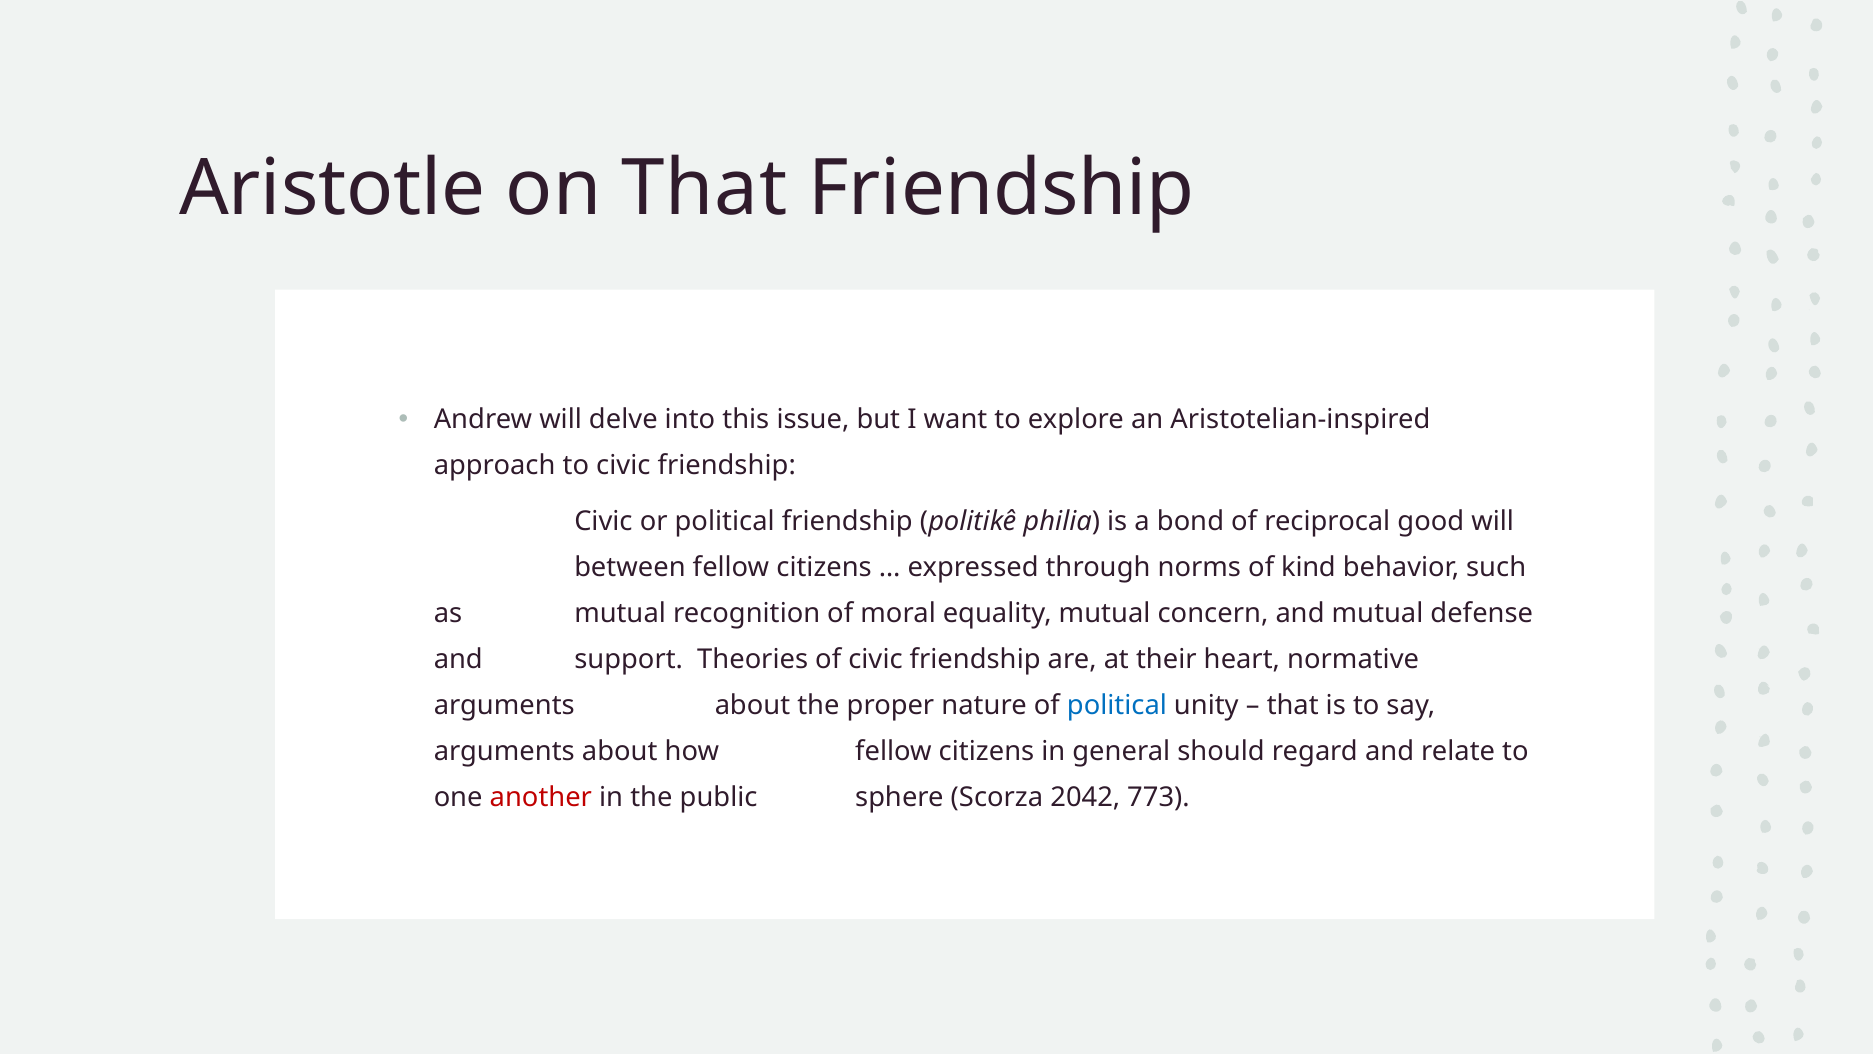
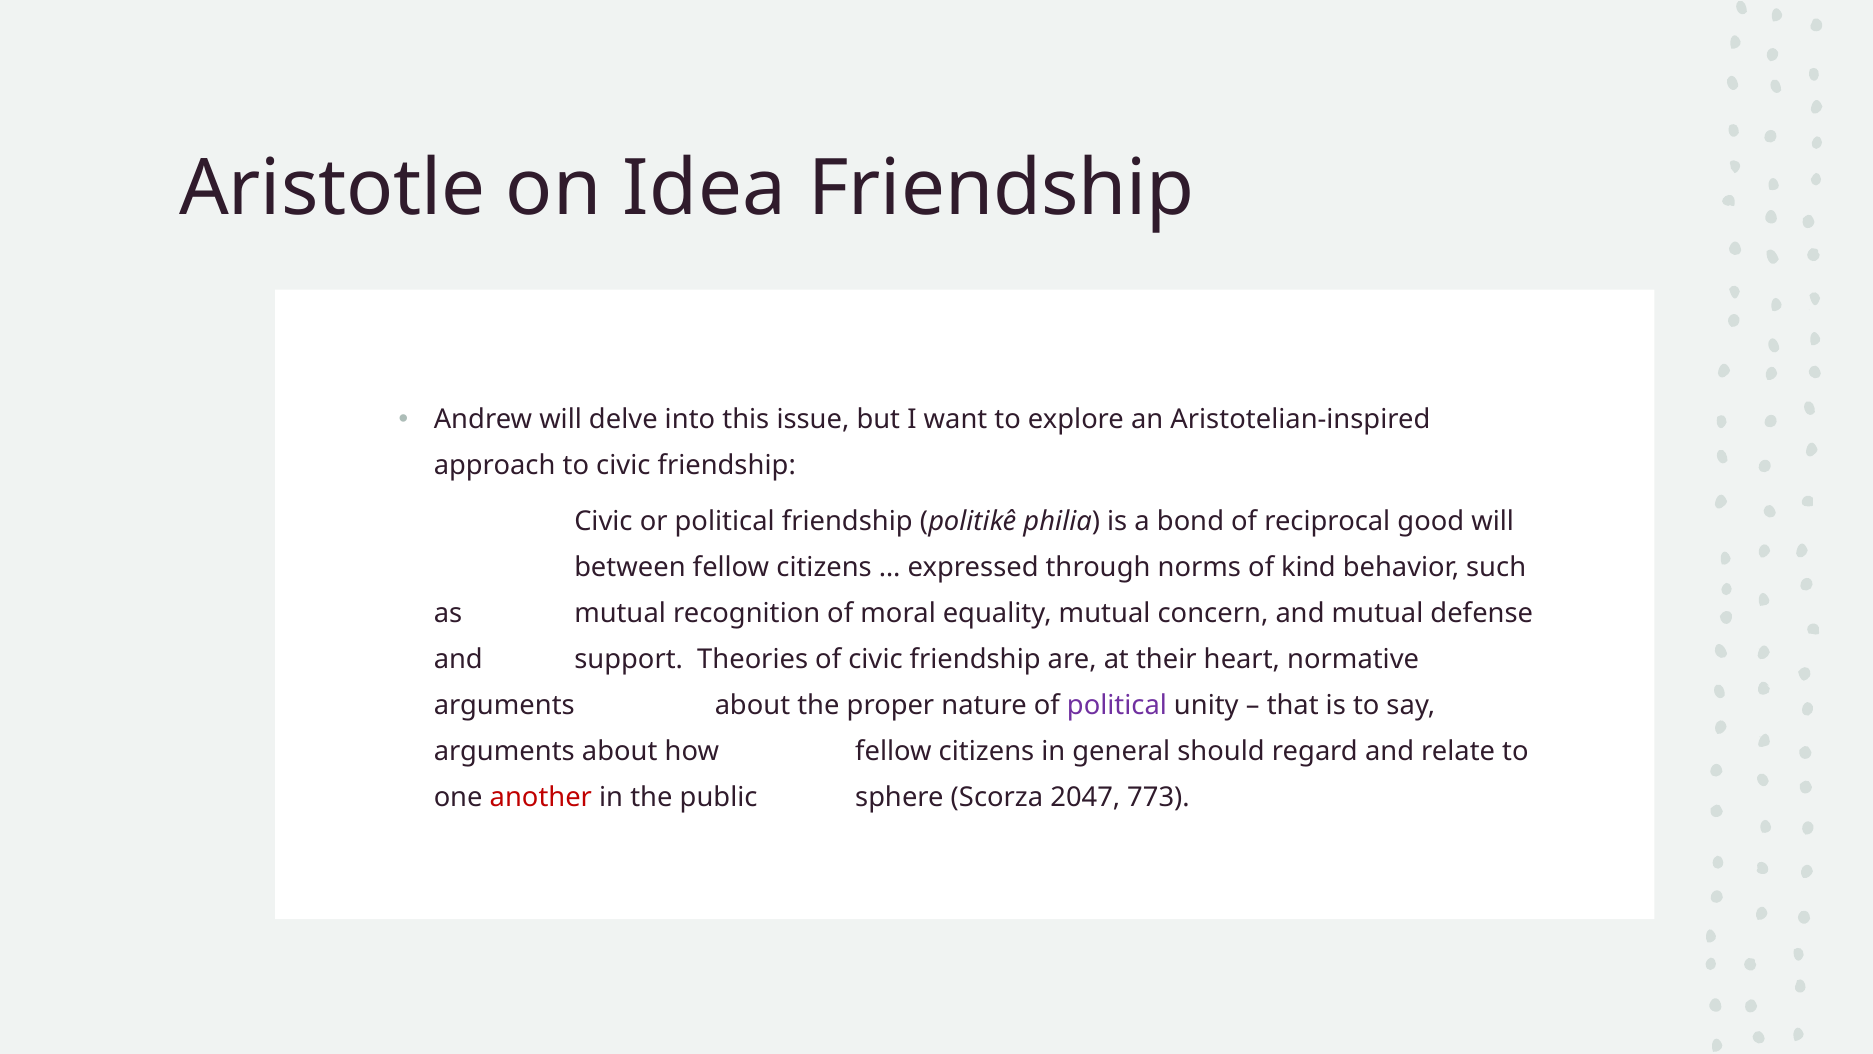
on That: That -> Idea (704, 188)
political colour: blue -> purple (1117, 705)
2042: 2042 -> 2047 (1085, 797)
